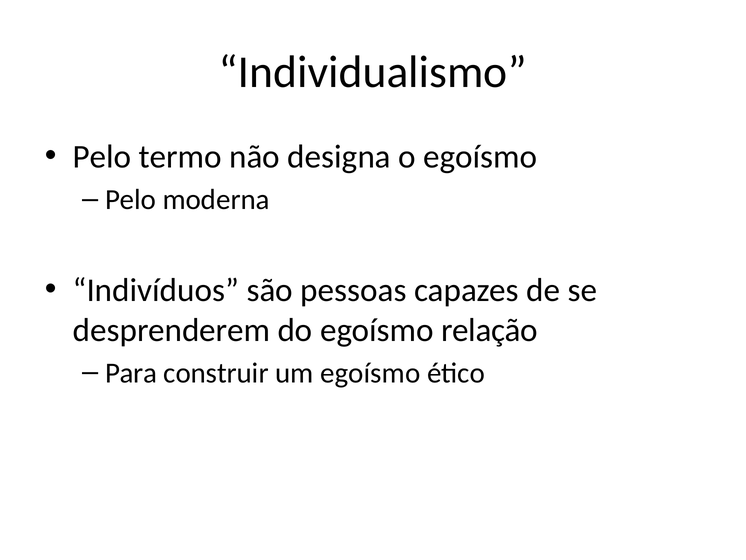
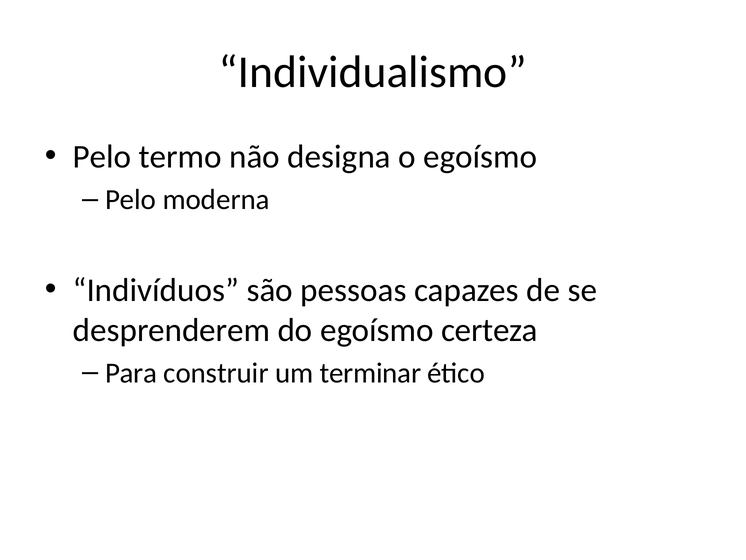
relação: relação -> certeza (490, 330)
um egoísmo: egoísmo -> terminar (370, 373)
